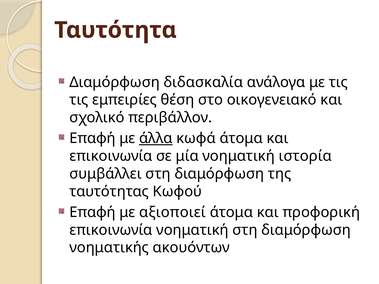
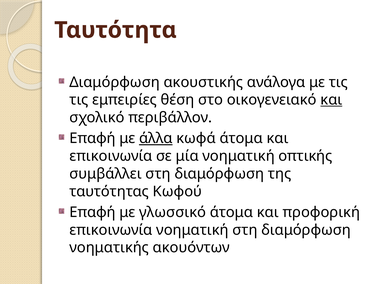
διδασκαλία: διδασκαλία -> ακουστικής (203, 82)
και underline: none -> present (331, 100)
ιστορία: ιστορία -> οπτικής (305, 156)
αξιοποιεί: αξιοποιεί -> γλωσσικό (173, 212)
